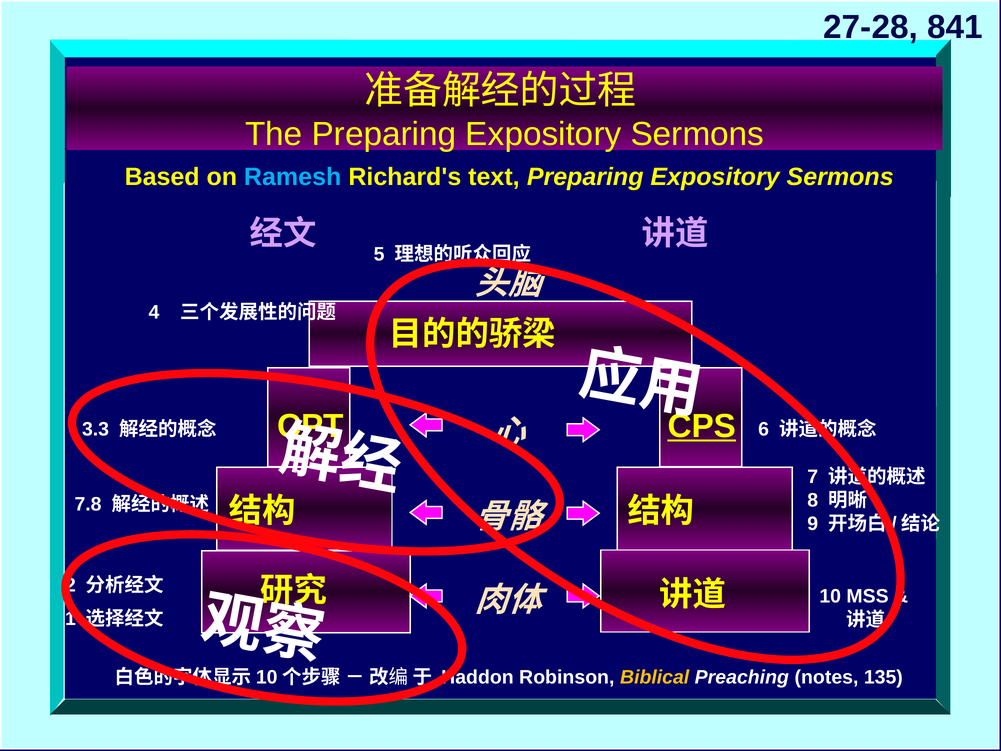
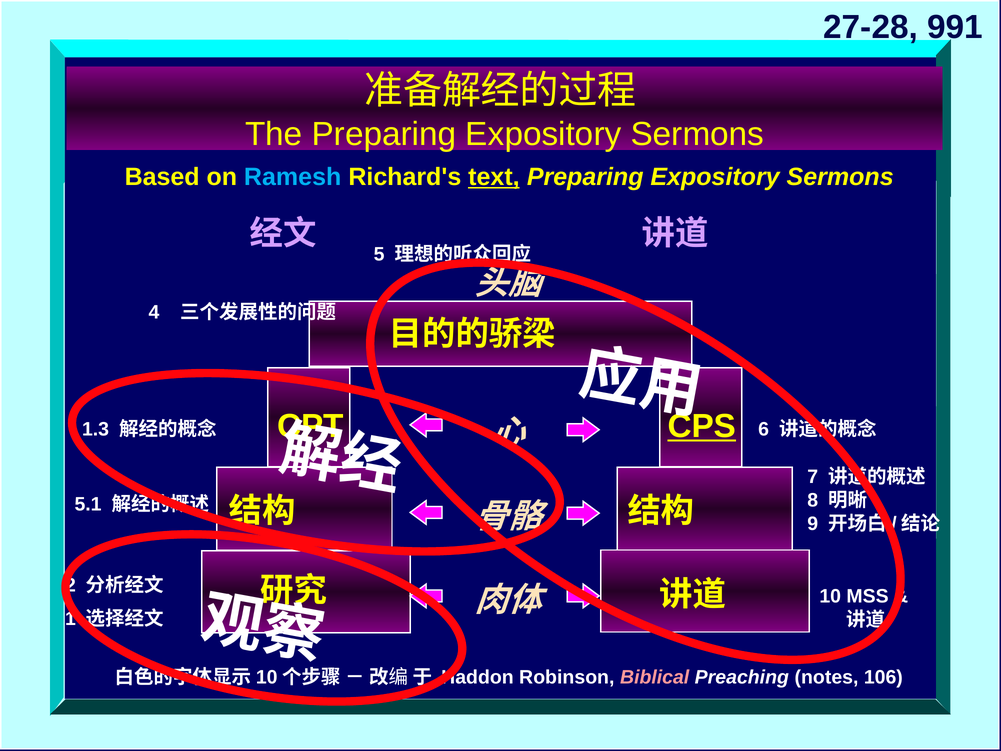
841: 841 -> 991 (955, 27)
text underline: none -> present (494, 177)
3.3: 3.3 -> 1.3 (96, 429)
7.8: 7.8 -> 5.1 (88, 504)
Biblical colour: yellow -> pink (655, 677)
135: 135 -> 106 (883, 677)
